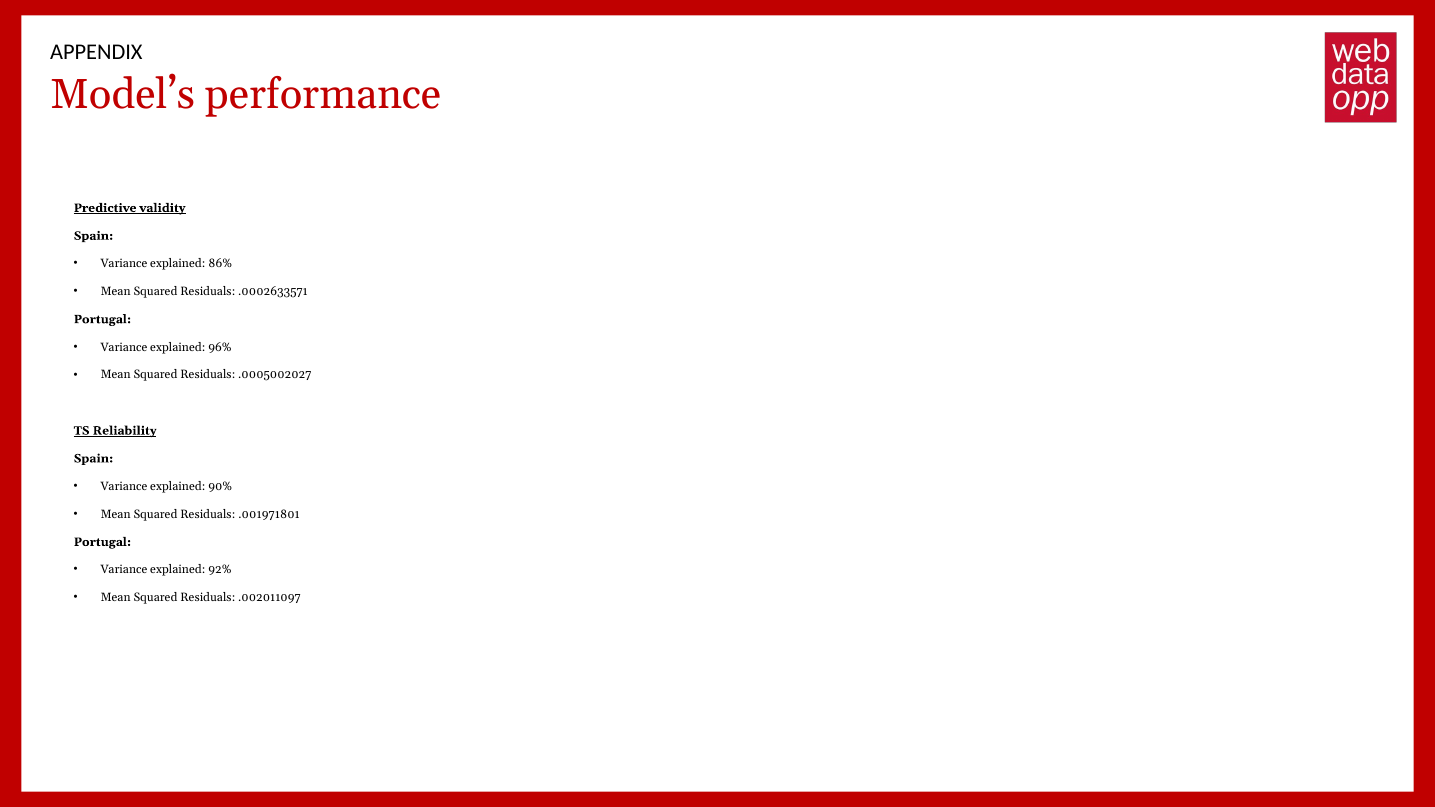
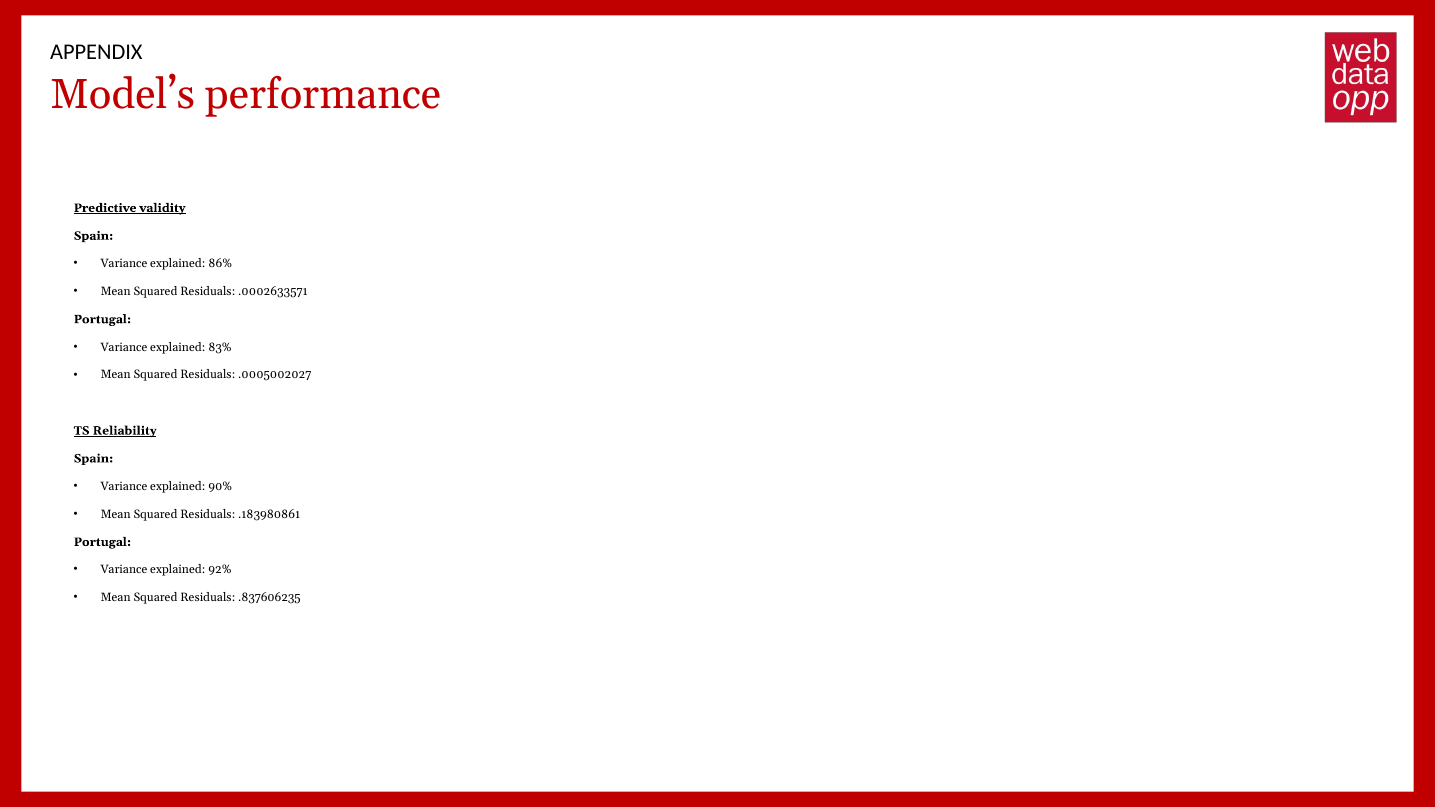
96%: 96% -> 83% (220, 347)
.001971801: .001971801 -> .183980861 (269, 514)
.002011097: .002011097 -> .837606235 (269, 598)
